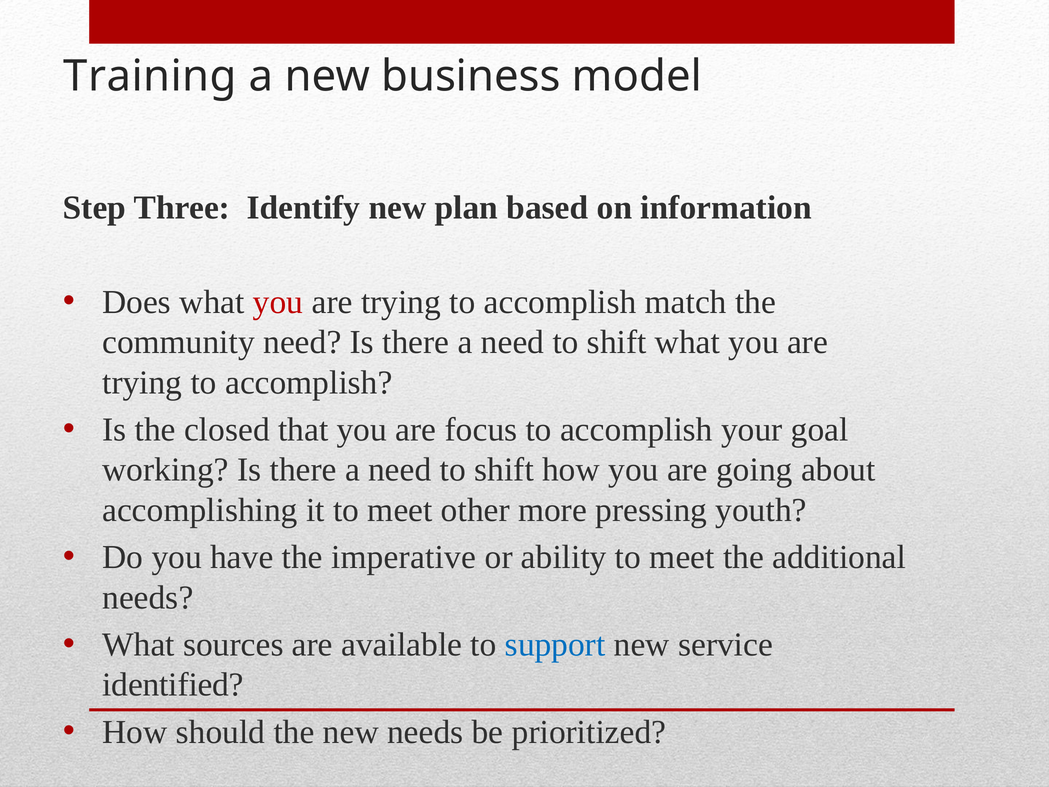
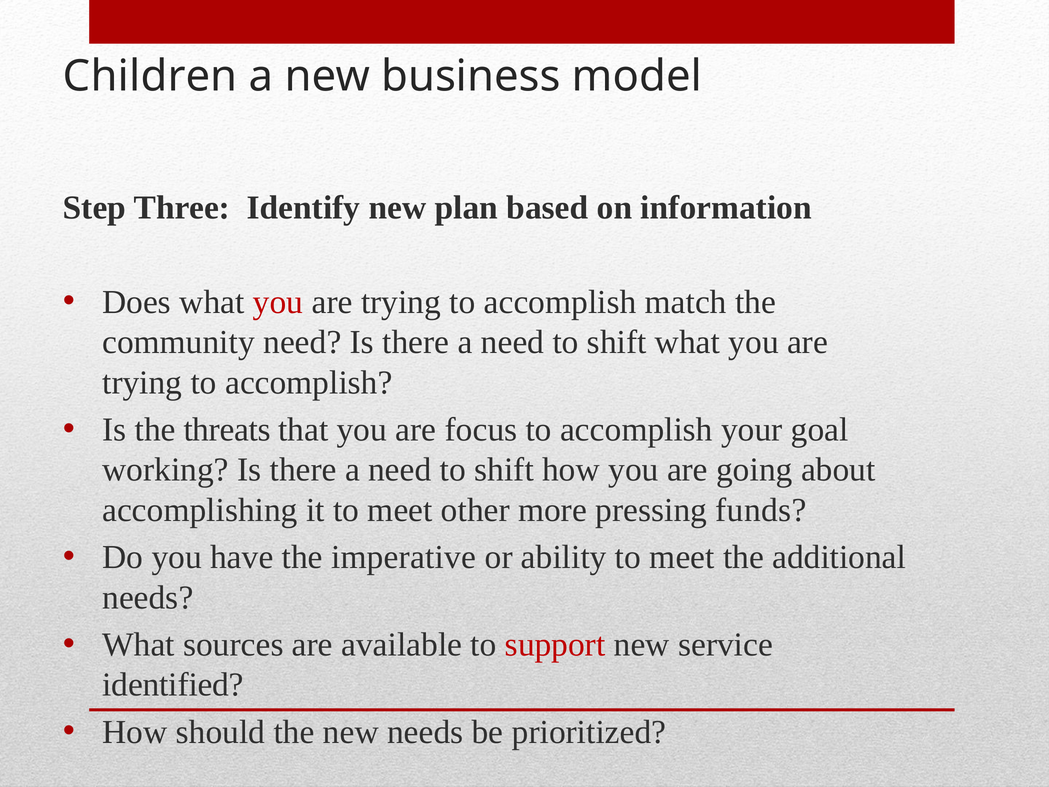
Training: Training -> Children (150, 76)
closed: closed -> threats (227, 430)
youth: youth -> funds (761, 510)
support colour: blue -> red (555, 644)
